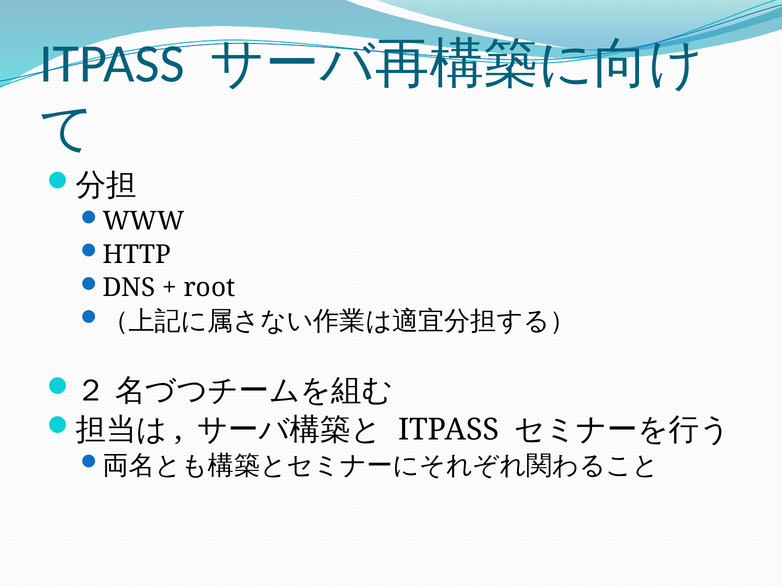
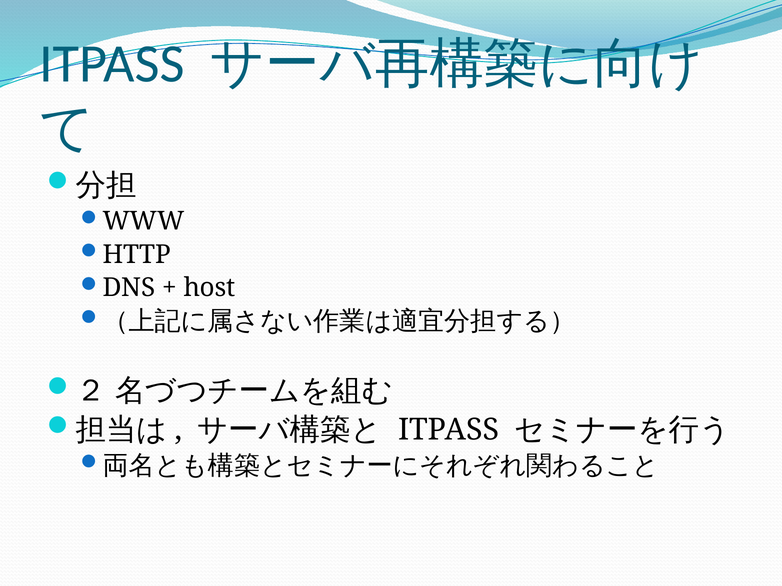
root: root -> host (210, 288)
